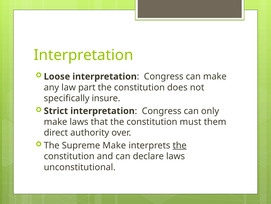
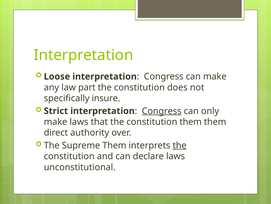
Congress underline: none -> present (162, 111)
constitution must: must -> them (191, 121)
Supreme Make: Make -> Them (114, 145)
